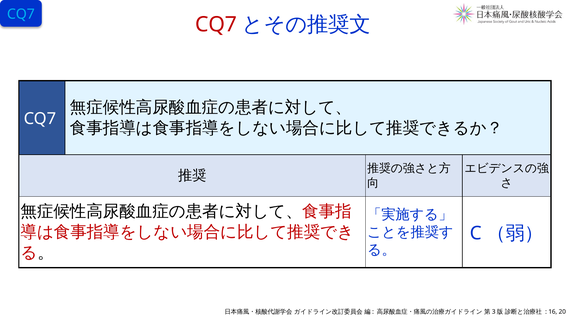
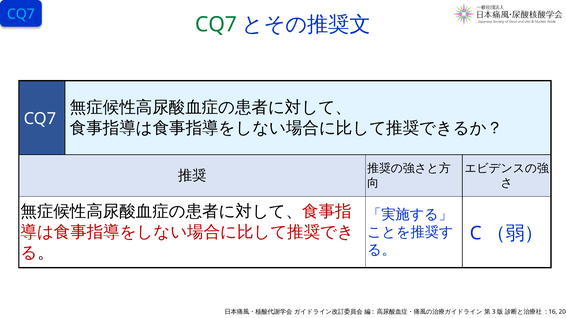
CQ7 colour: red -> green (216, 25)
